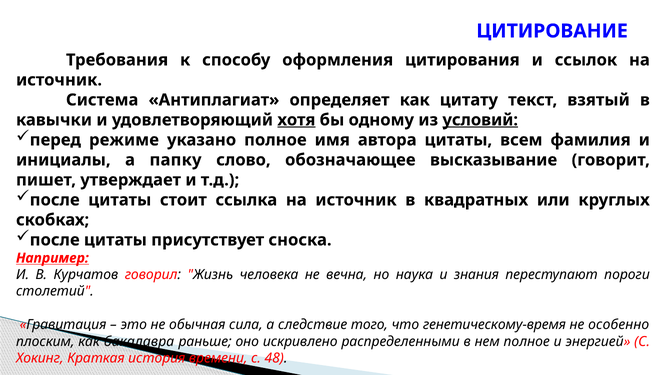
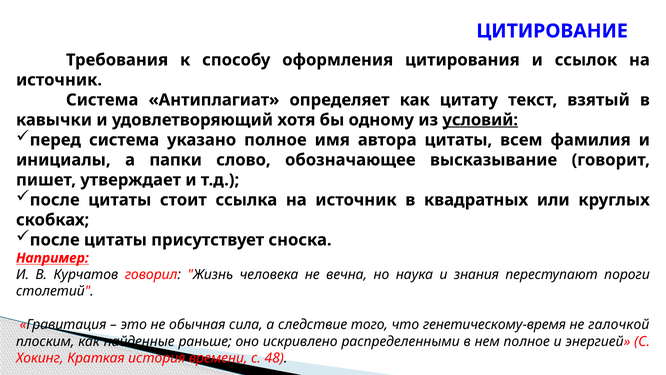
хотя underline: present -> none (296, 120)
перед режиме: режиме -> система (124, 140)
папку: папку -> папки (176, 160)
особенно: особенно -> галочкой (619, 324)
бакалавра: бакалавра -> найденные (139, 341)
